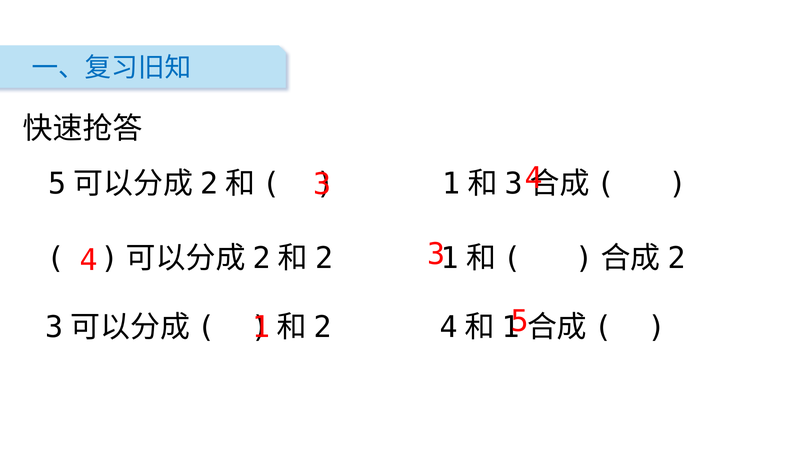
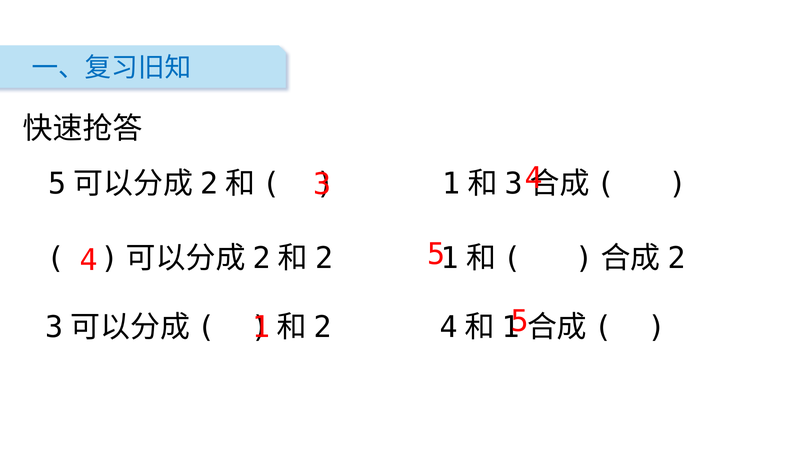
4 3: 3 -> 5 (436, 254)
